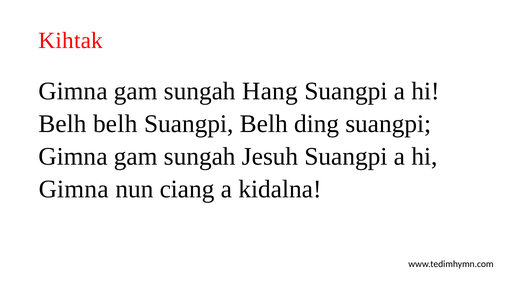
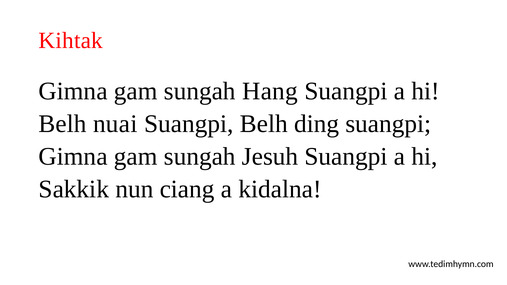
Belh belh: belh -> nuai (115, 124)
Gimna: Gimna -> Sakkik (74, 189)
